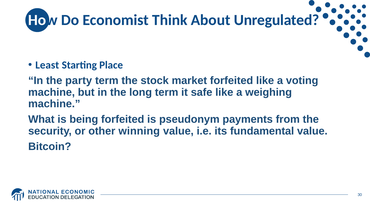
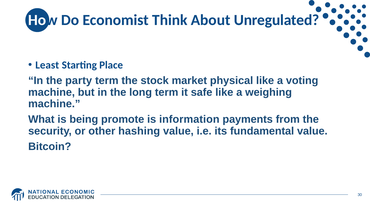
market forfeited: forfeited -> physical (232, 81)
being forfeited: forfeited -> promote (123, 119)
pseudonym: pseudonym -> information (189, 119)
winning: winning -> hashing (139, 131)
